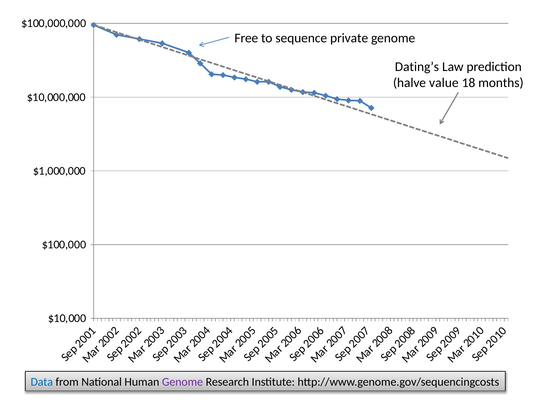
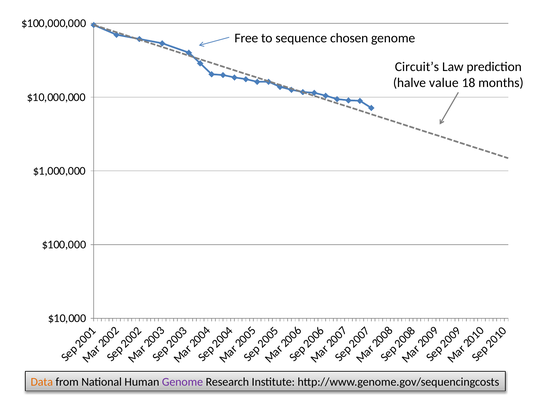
private: private -> chosen (349, 38)
Dating’s: Dating’s -> Circuit’s (417, 67)
Data colour: blue -> orange (42, 382)
